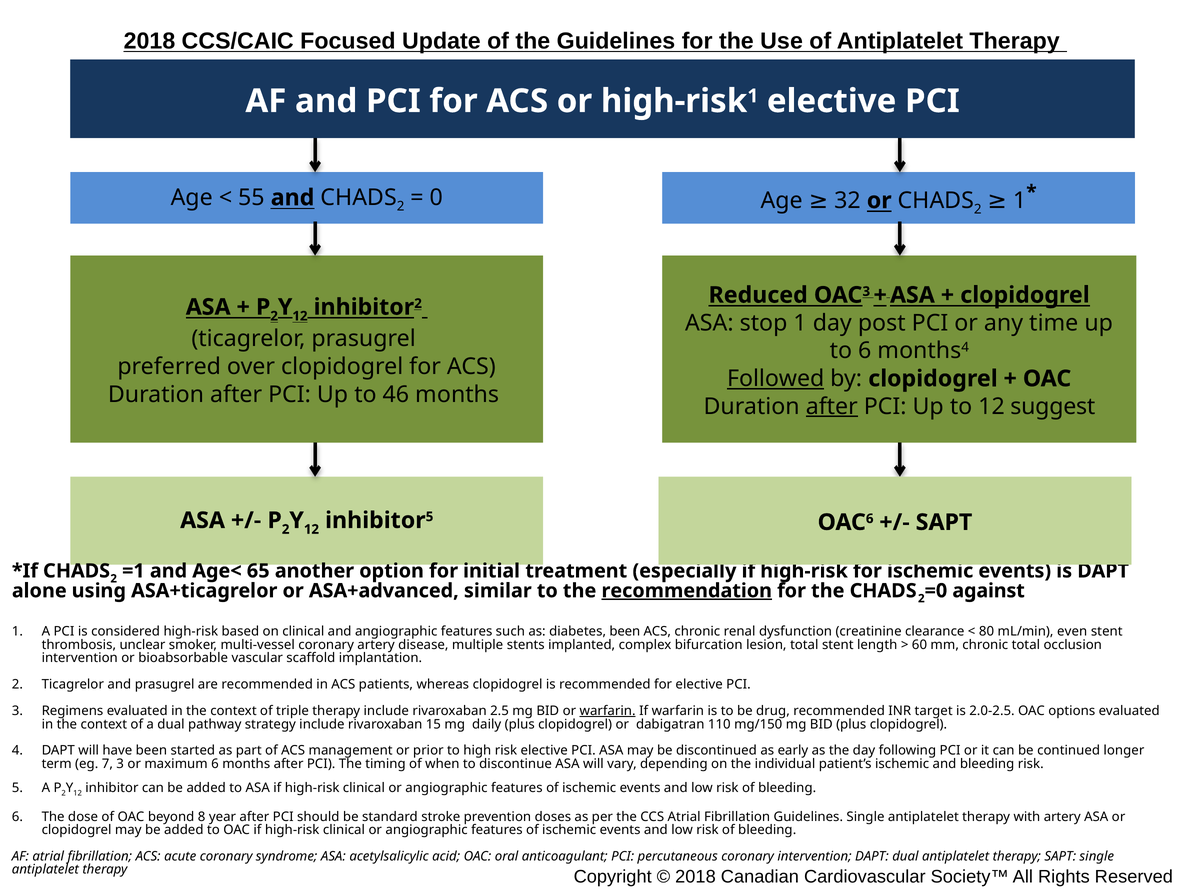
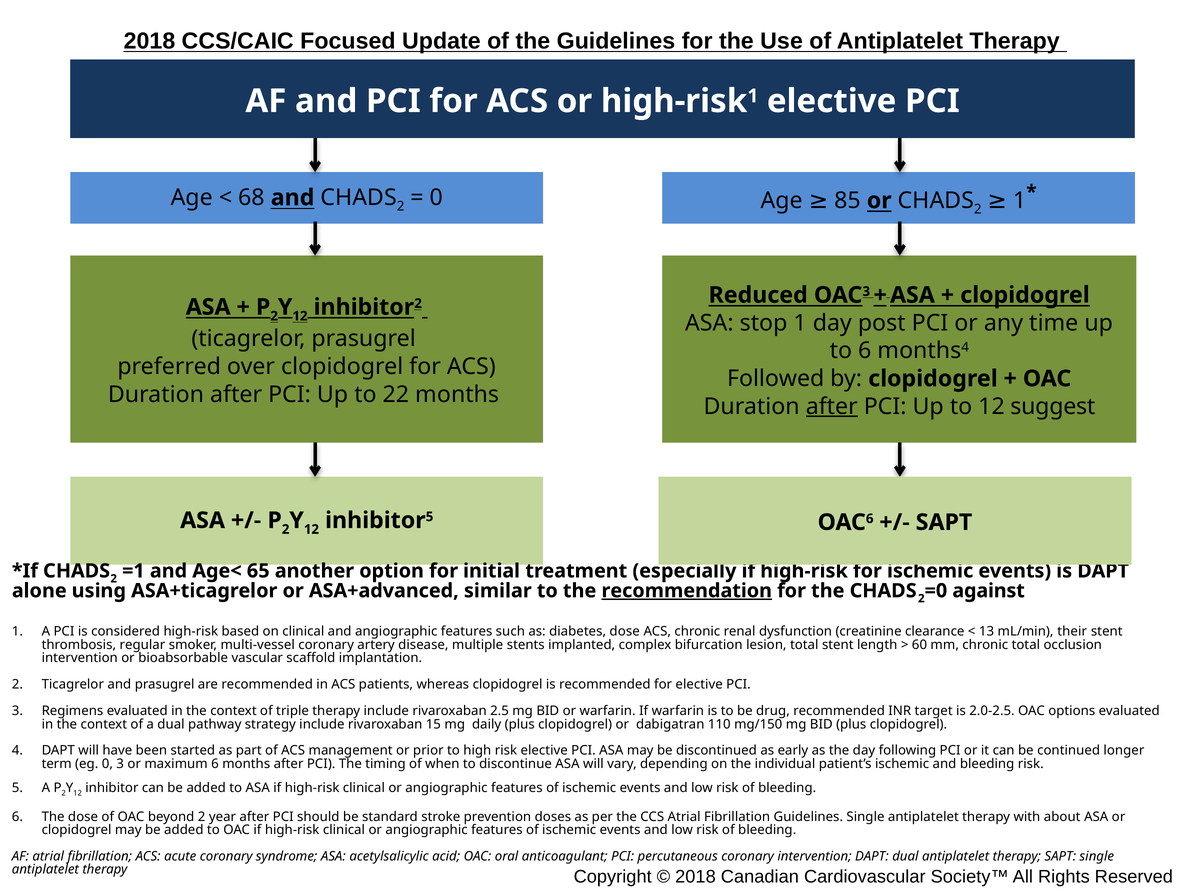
55: 55 -> 68 (251, 198)
32: 32 -> 85 (847, 201)
Followed underline: present -> none (776, 379)
46: 46 -> 22 (396, 395)
diabetes been: been -> dose (625, 632)
80: 80 -> 13 (987, 632)
even: even -> their (1072, 632)
unclear: unclear -> regular (142, 645)
warfarin underline: present -> none (608, 711)
eg 7: 7 -> 0 (107, 764)
beyond 8: 8 -> 2 (202, 817)
with artery: artery -> about (1062, 817)
